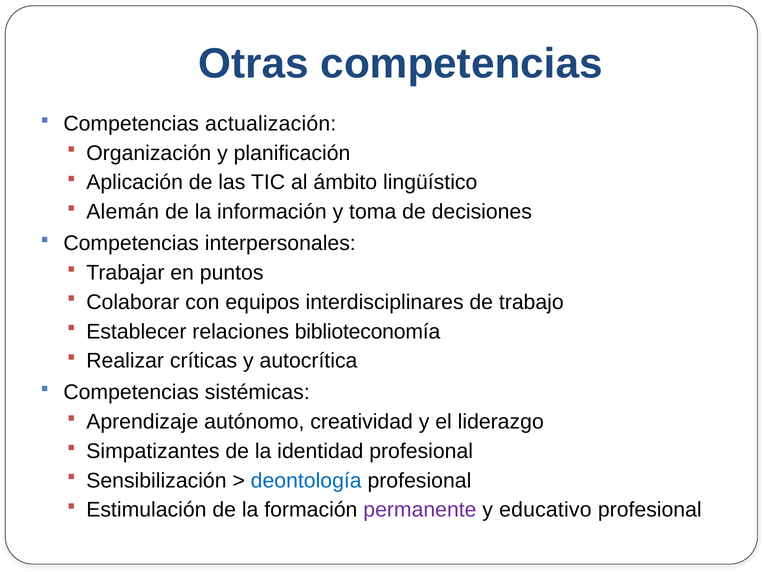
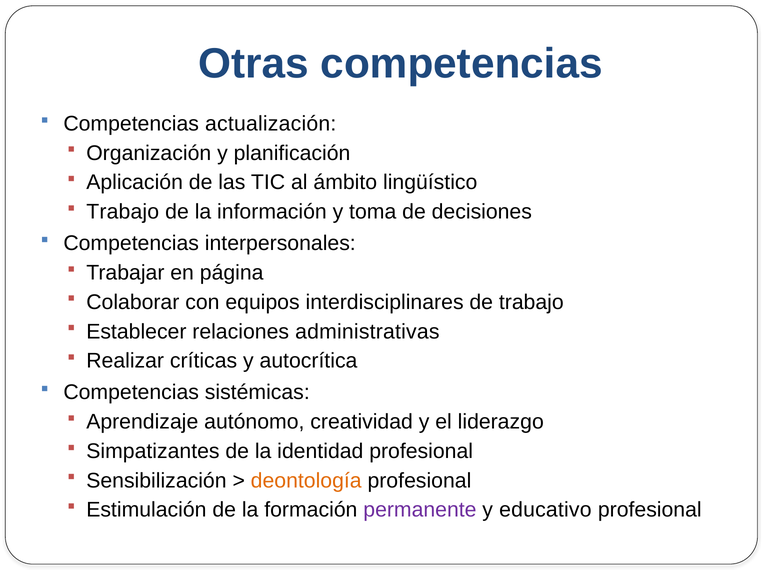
Alemán: Alemán -> Trabajo (123, 212)
puntos: puntos -> página (232, 273)
biblioteconomía: biblioteconomía -> administrativas (367, 332)
deontología colour: blue -> orange (306, 481)
